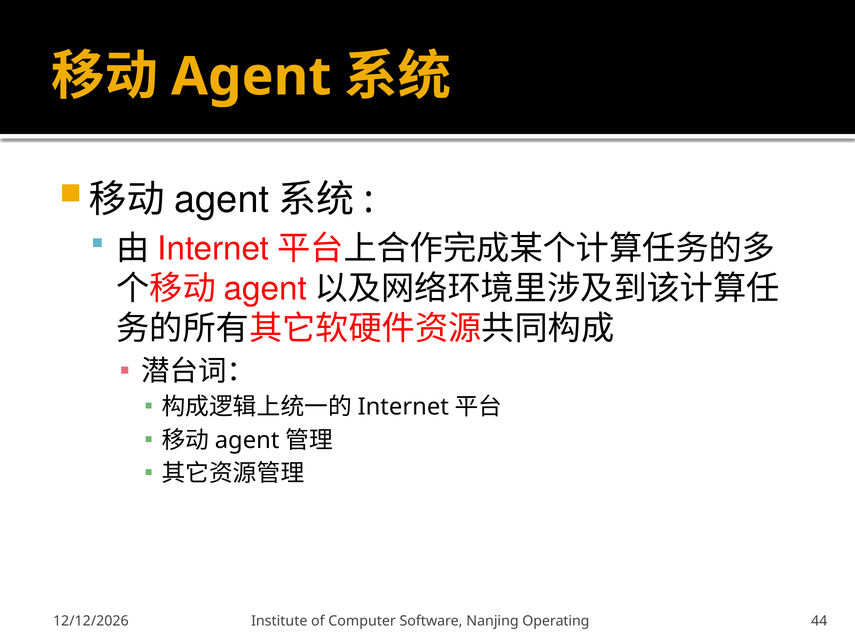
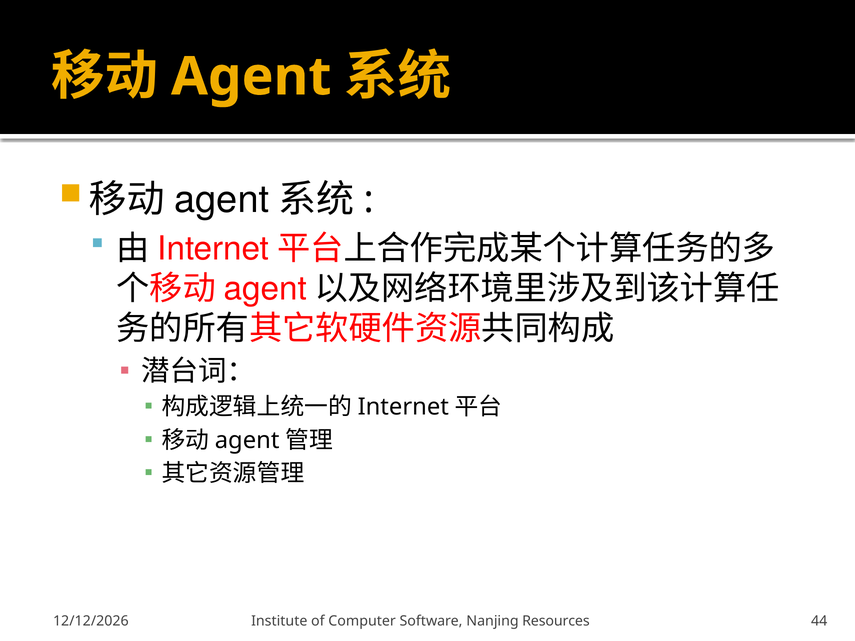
Operating: Operating -> Resources (556, 621)
